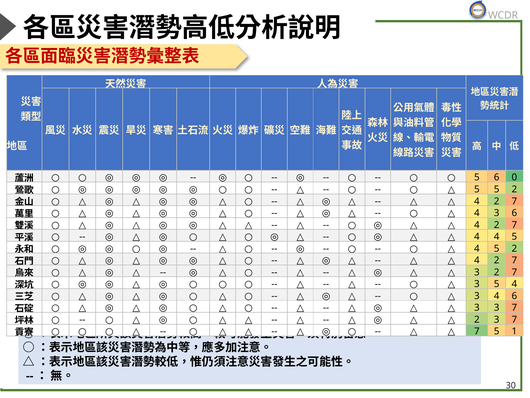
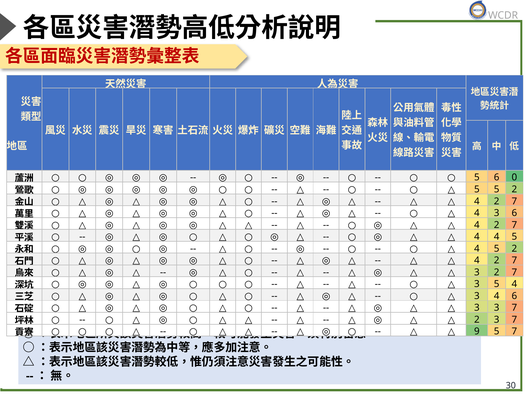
7: 7 -> 9 (477, 331)
5 1: 1 -> 7 (514, 331)
